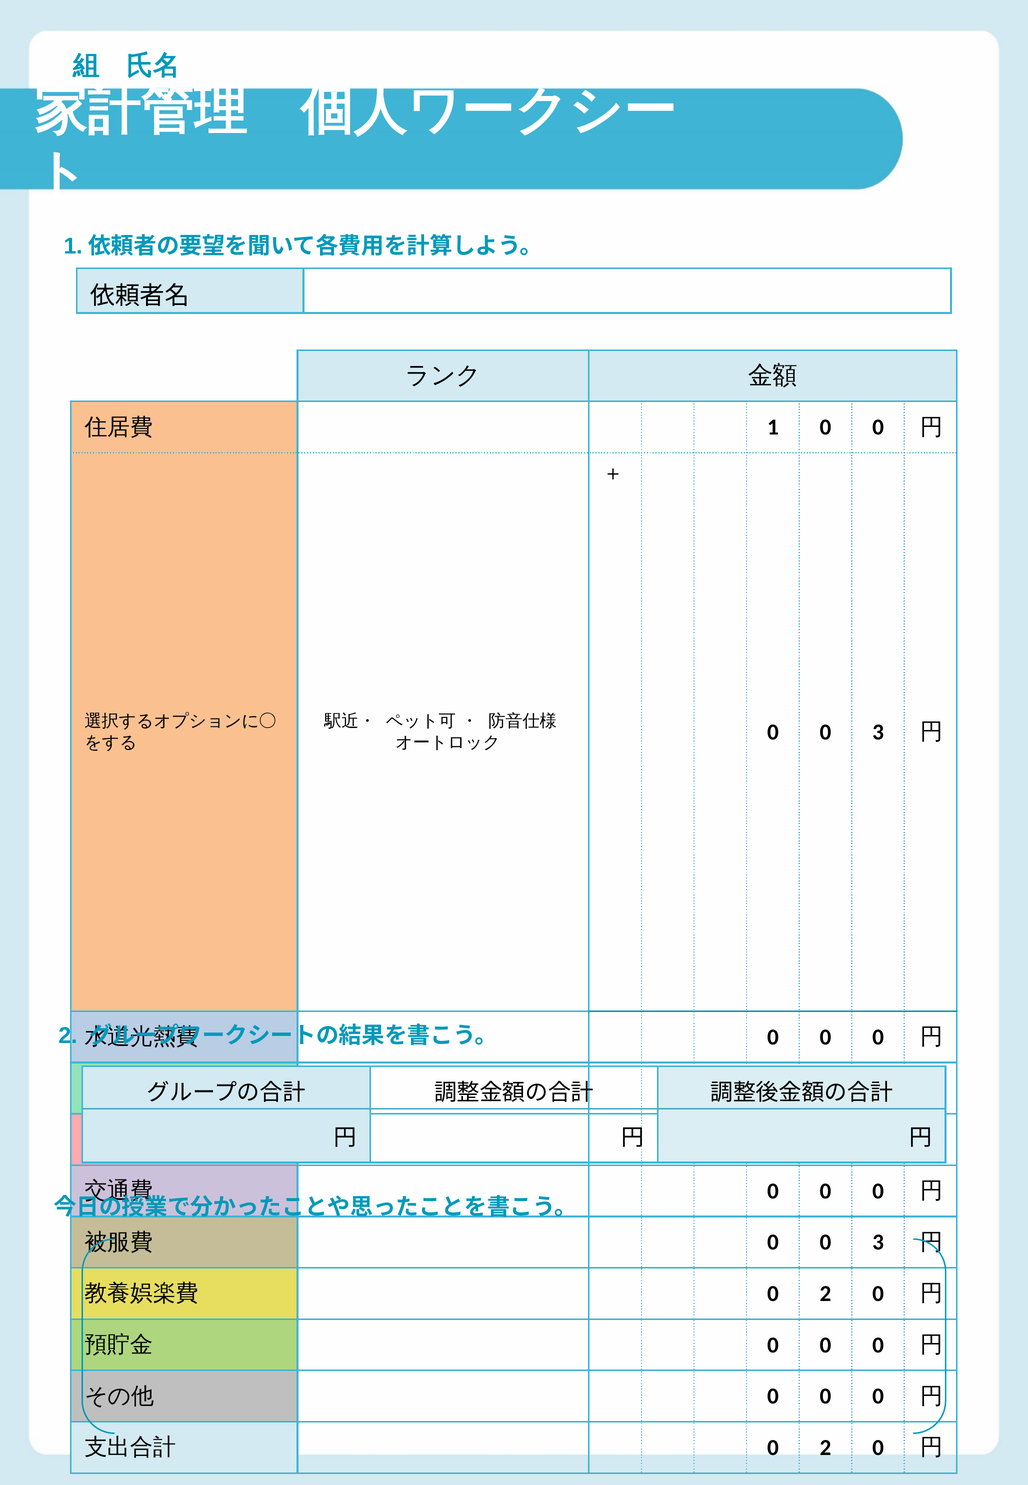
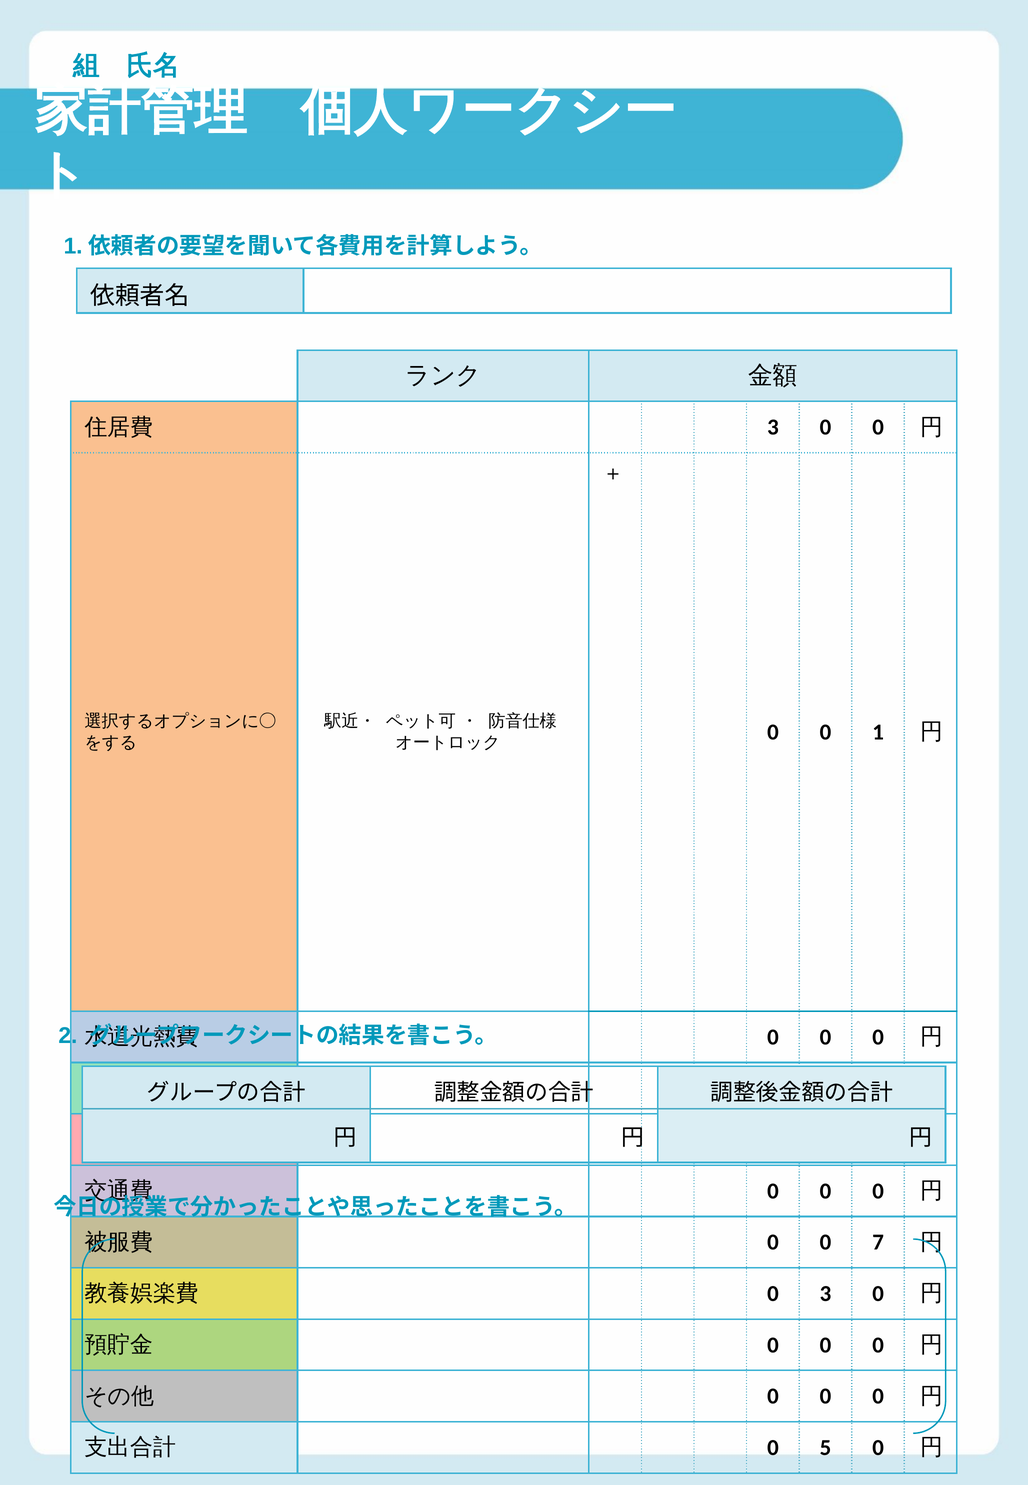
1: 1 -> 3 (773, 427)
3: 3 -> 1 (878, 732)
3: 3 -> 7 (878, 1242)
2: 2 -> 3 (825, 1294)
2: 2 -> 5 (825, 1448)
